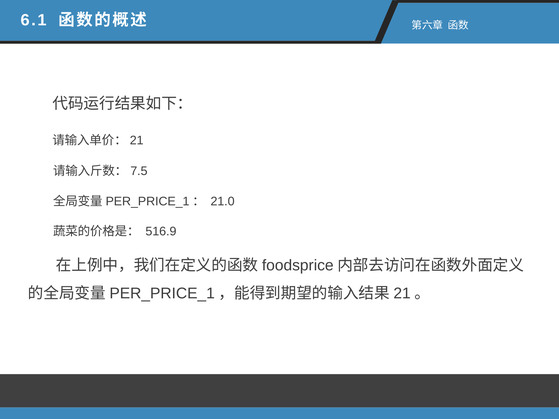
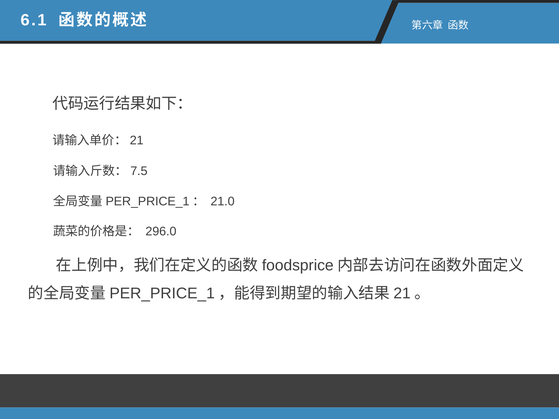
516.9: 516.9 -> 296.0 (161, 231)
